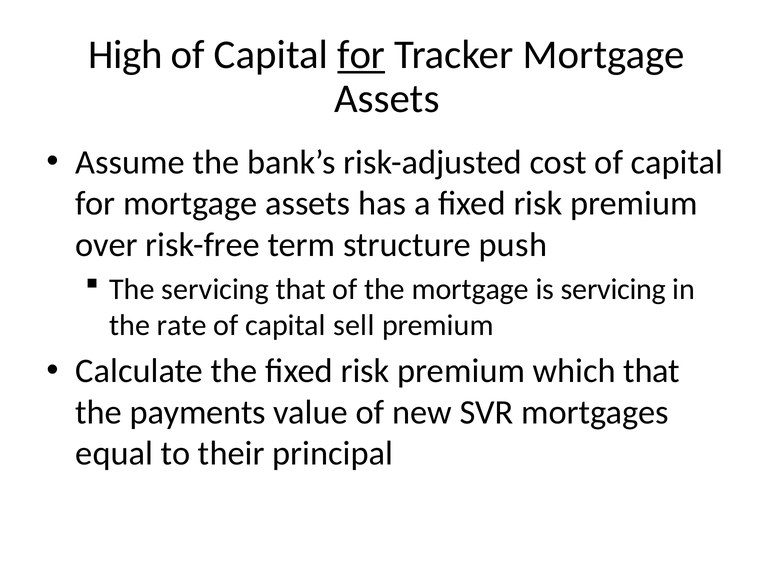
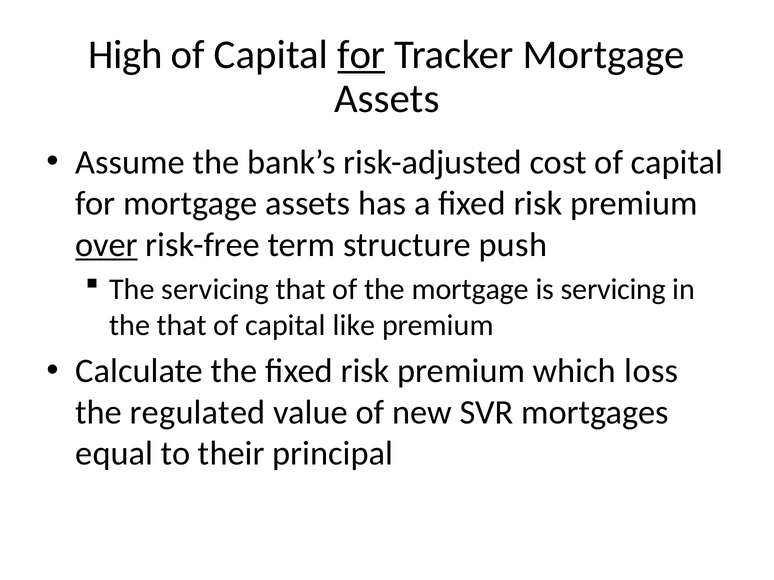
over underline: none -> present (107, 245)
the rate: rate -> that (182, 325)
sell: sell -> like (354, 325)
which that: that -> loss (651, 371)
payments: payments -> regulated (198, 413)
